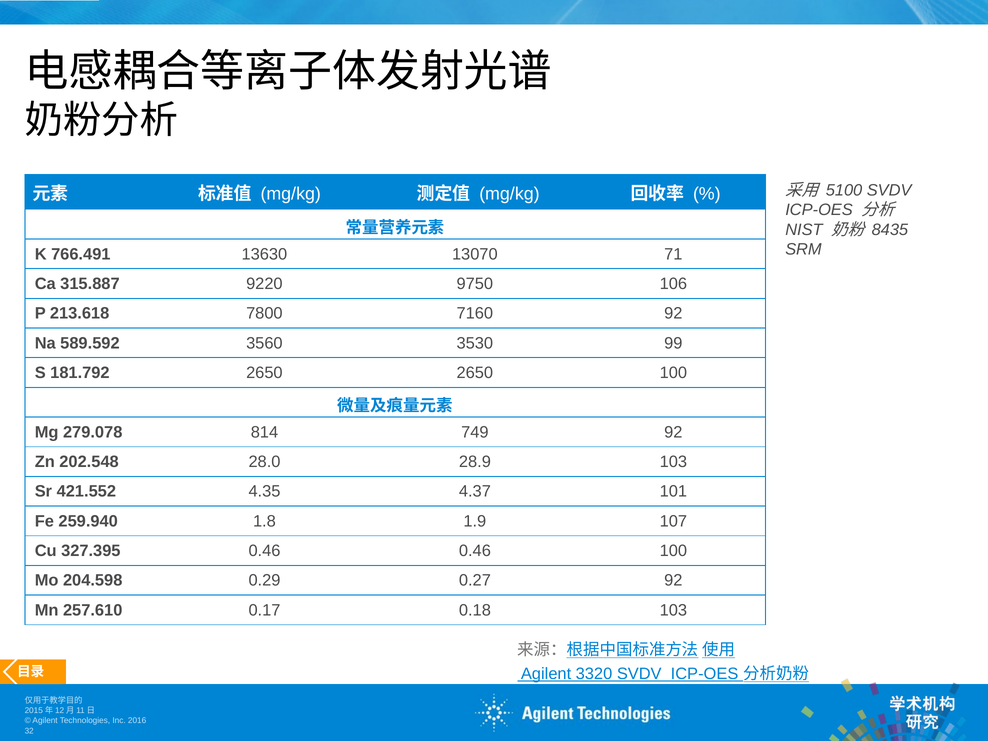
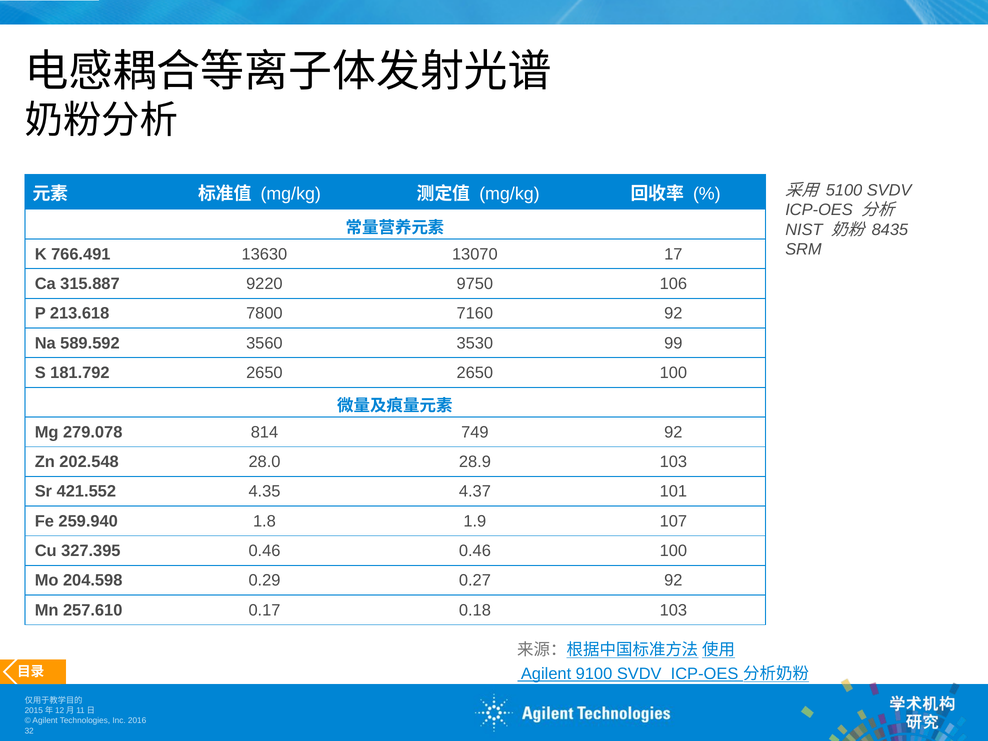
71: 71 -> 17 (673, 254)
3320: 3320 -> 9100 (594, 674)
